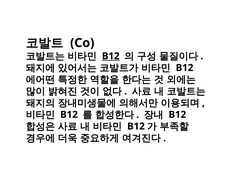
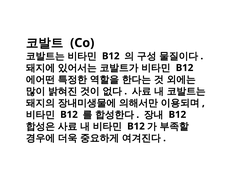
B12 underline: present -> none (111, 56)
